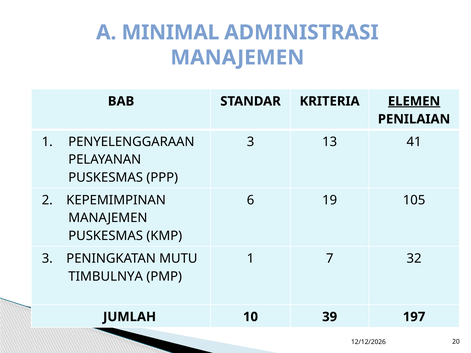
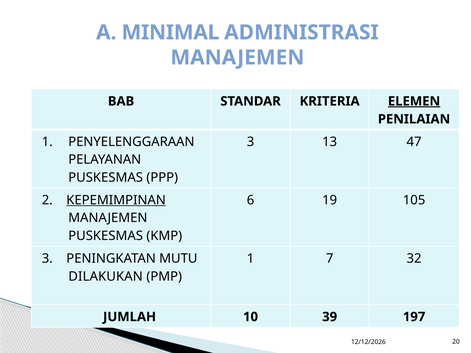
41: 41 -> 47 (414, 142)
KEPEMIMPINAN underline: none -> present (116, 200)
TIMBULNYA: TIMBULNYA -> DILAKUKAN (106, 277)
